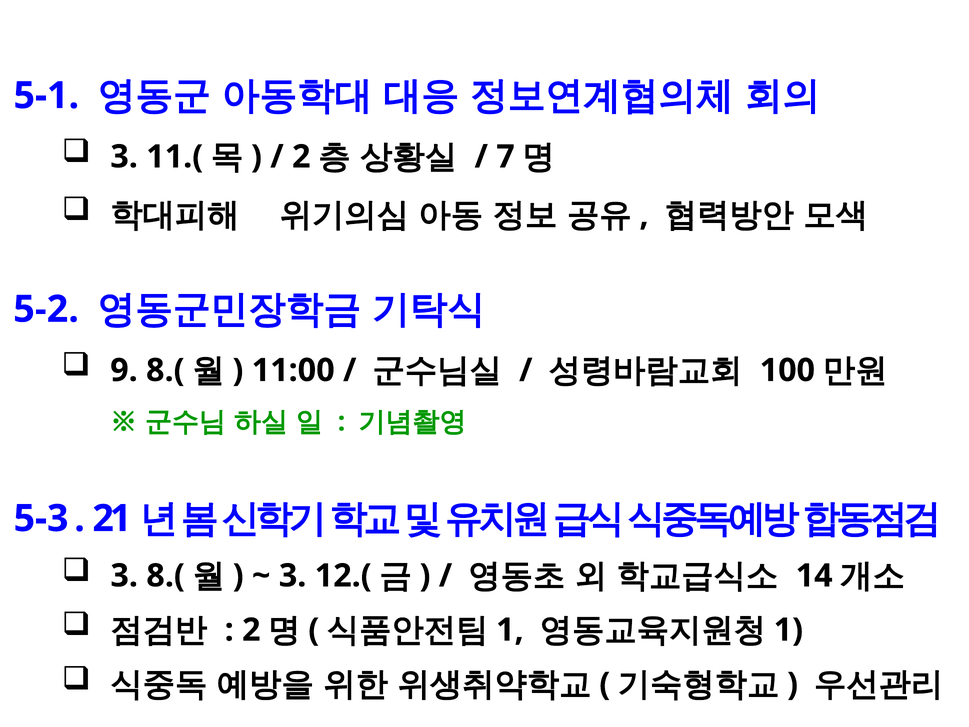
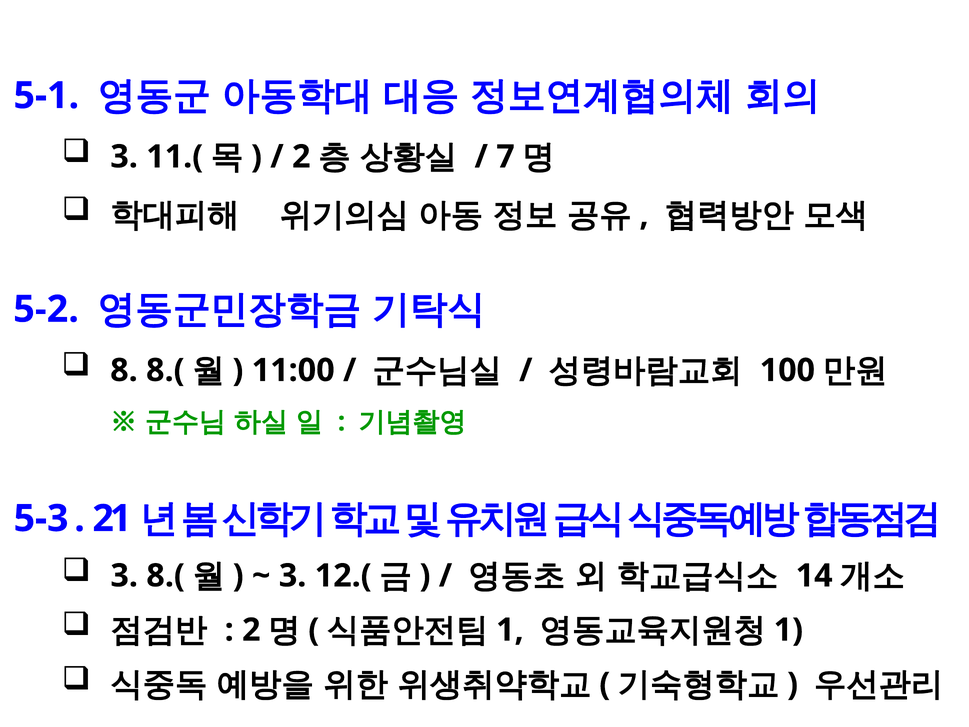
9: 9 -> 8 (124, 370)
